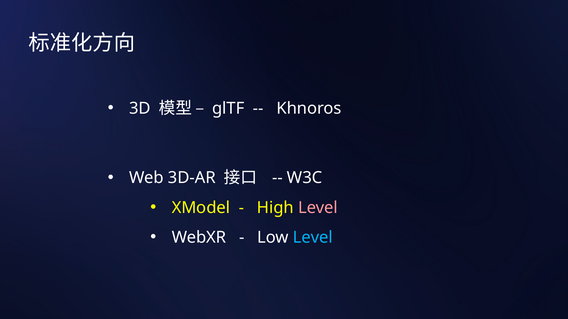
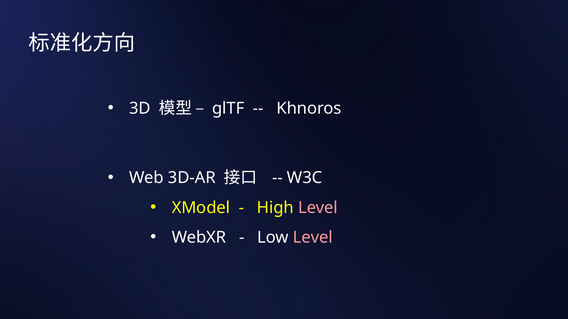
Level colour: light blue -> pink (313, 238)
